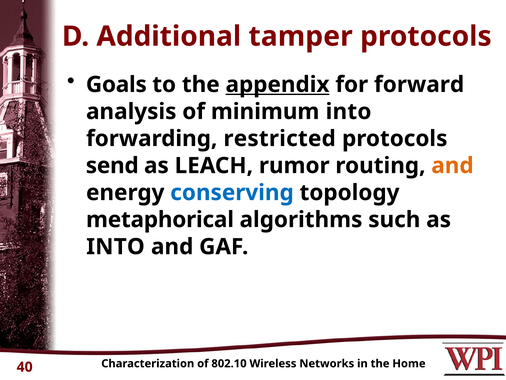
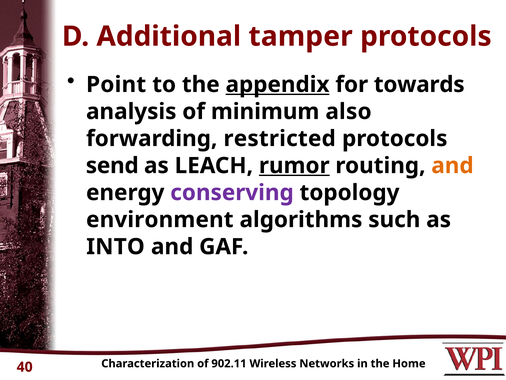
Goals: Goals -> Point (116, 84)
forward: forward -> towards (419, 84)
minimum into: into -> also (349, 111)
rumor underline: none -> present (294, 165)
conserving colour: blue -> purple (232, 192)
metaphorical: metaphorical -> environment (160, 219)
802.10: 802.10 -> 902.11 (229, 363)
